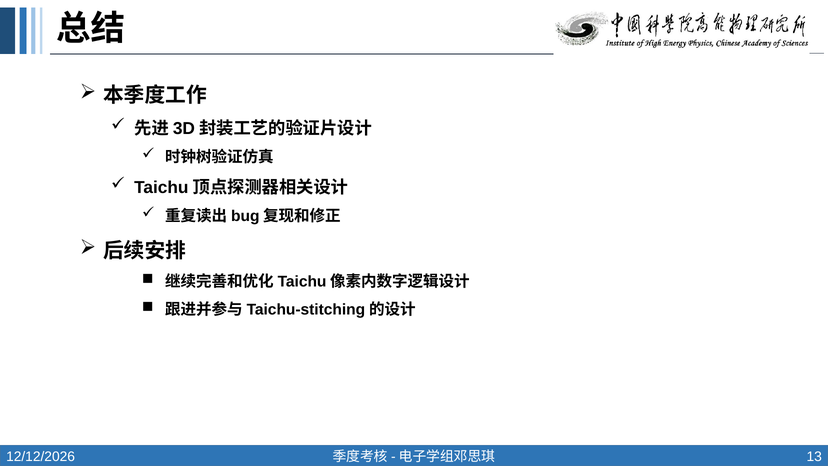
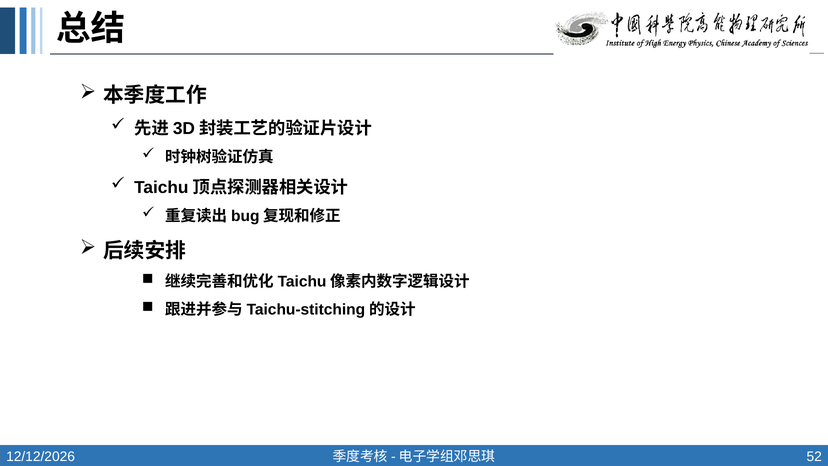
13: 13 -> 52 (814, 456)
